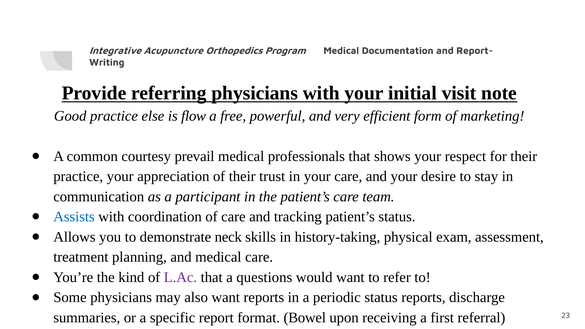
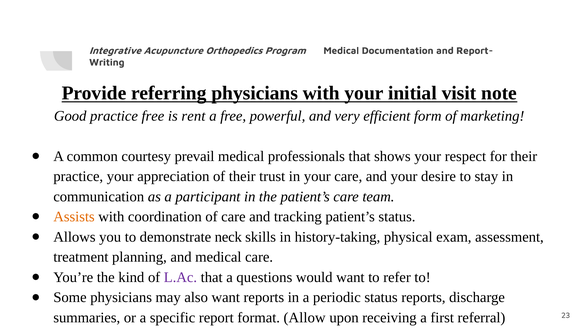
practice else: else -> free (153, 116)
flow: flow -> rent (193, 116)
Assists colour: blue -> orange (74, 217)
Bowel: Bowel -> Allow (305, 318)
